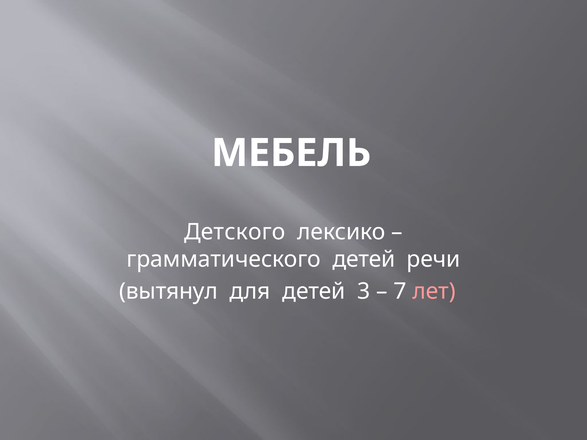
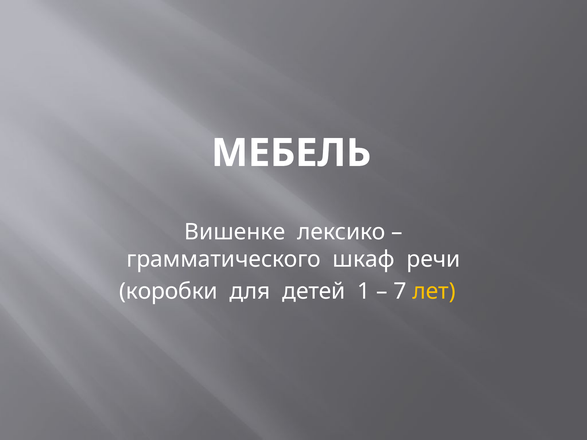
Детского: Детского -> Вишенке (235, 232)
грамматического детей: детей -> шкаф (364, 259)
вытянул: вытянул -> коробки (169, 291)
3: 3 -> 1 (364, 291)
лет colour: pink -> yellow (434, 291)
